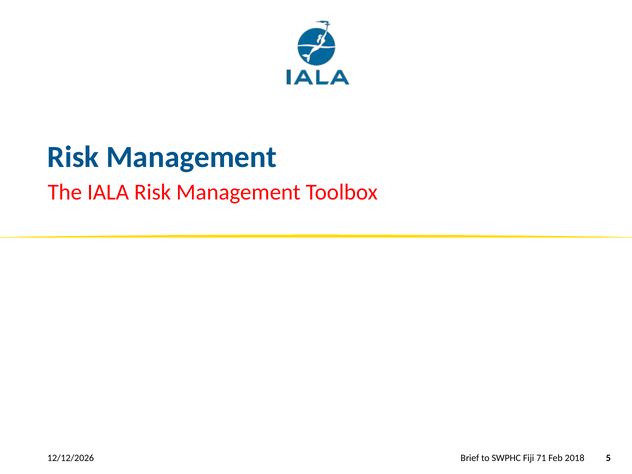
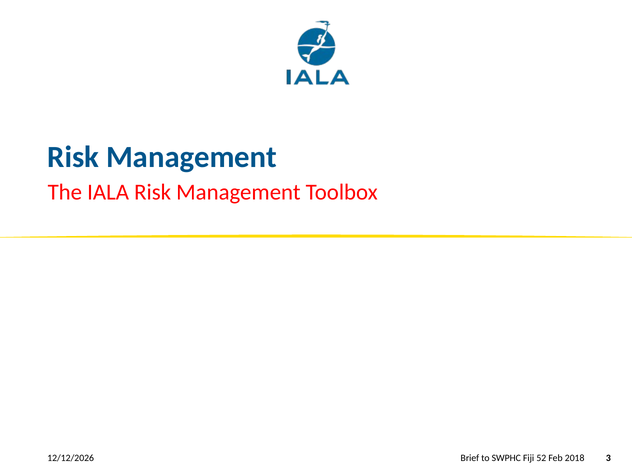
71: 71 -> 52 (541, 458)
5: 5 -> 3 (608, 458)
